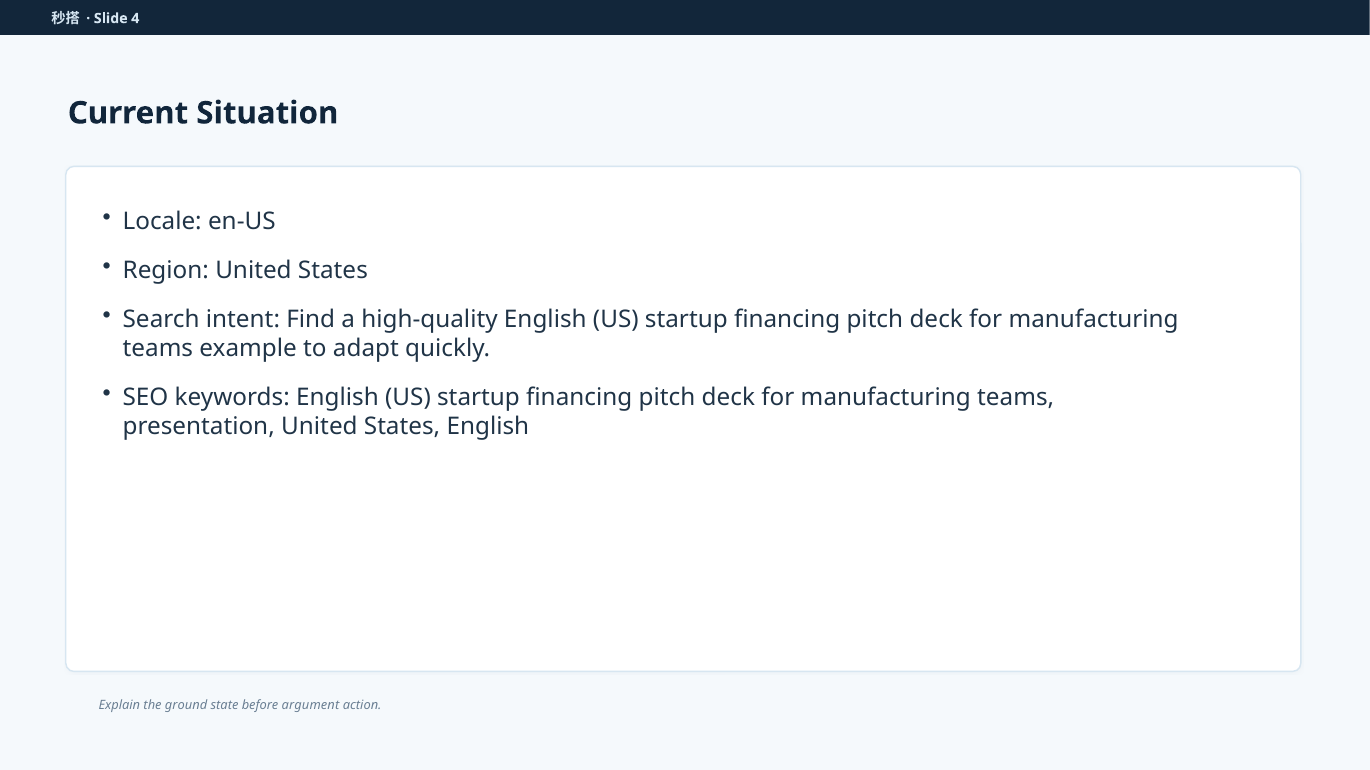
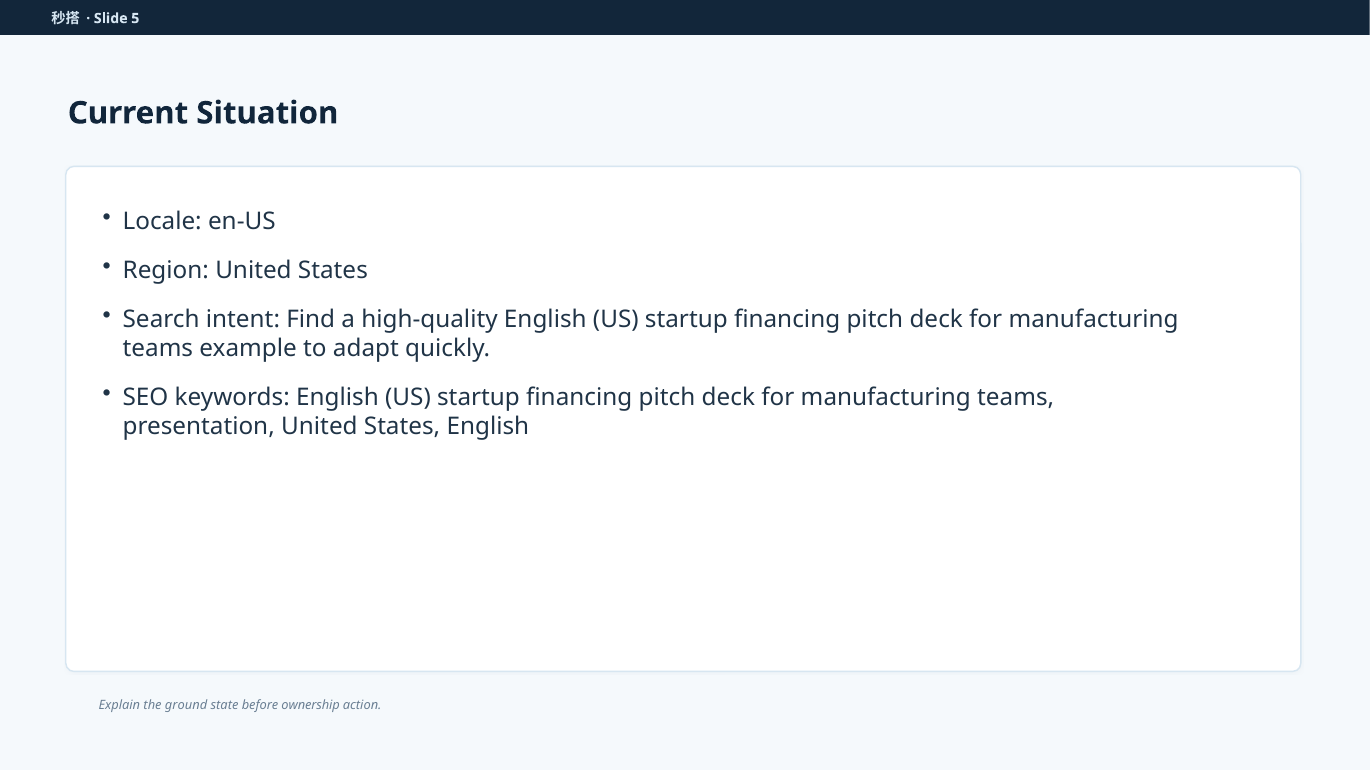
4: 4 -> 5 (135, 18)
argument: argument -> ownership (311, 706)
